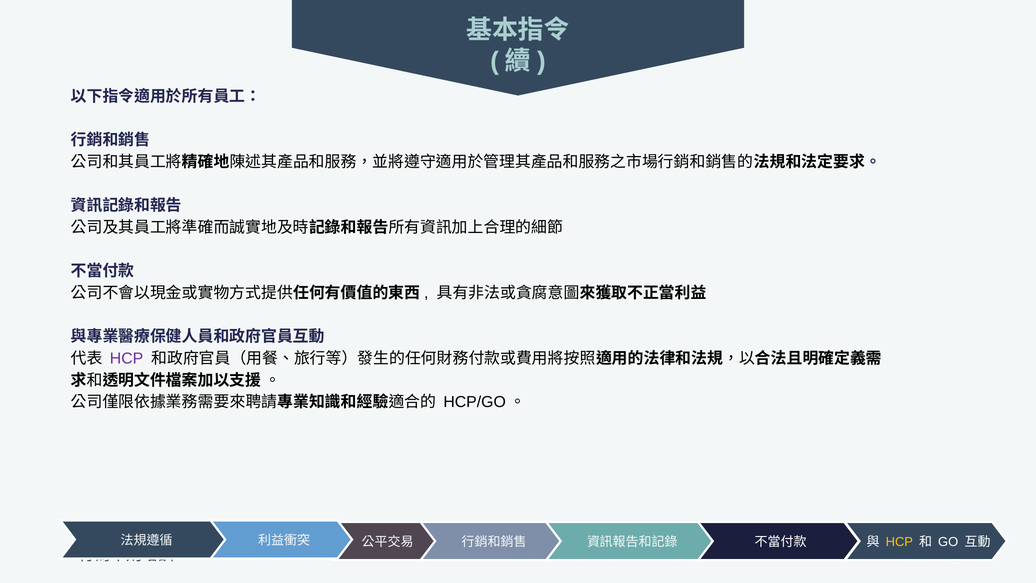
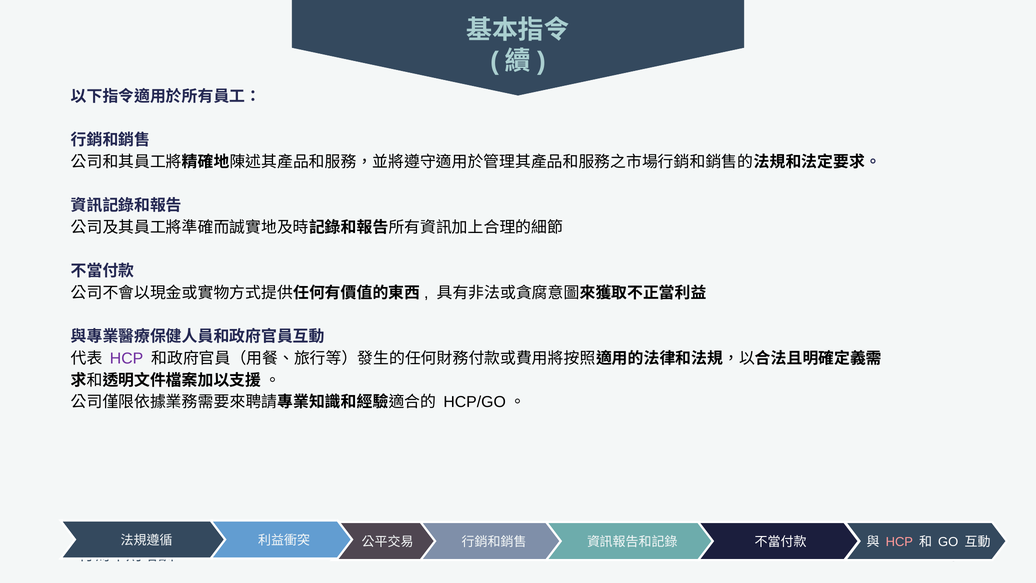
HCP colour: yellow -> pink (899, 542)
